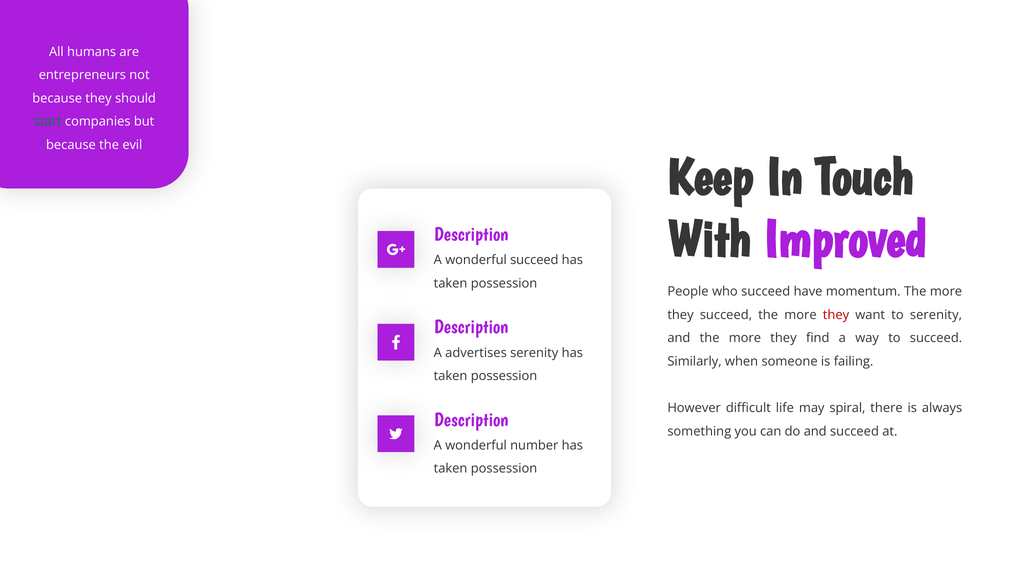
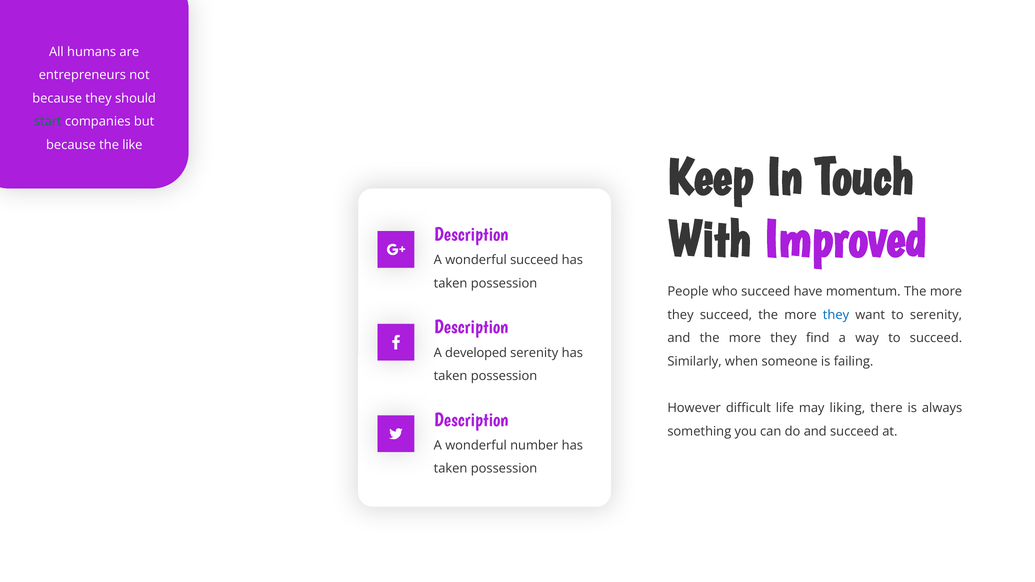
evil: evil -> like (132, 145)
they colour: red -> blue (836, 315)
advertises: advertises -> developed (476, 353)
spiral: spiral -> liking (847, 408)
